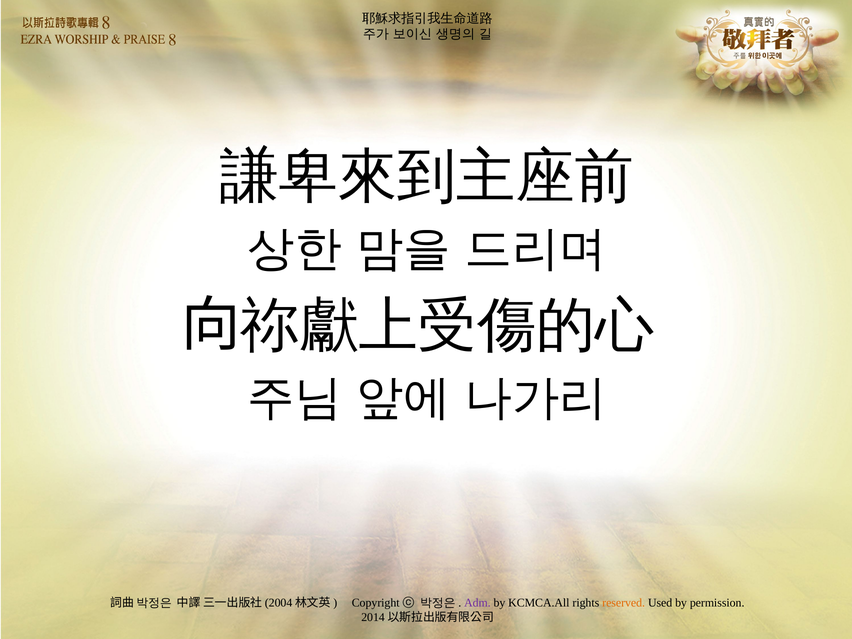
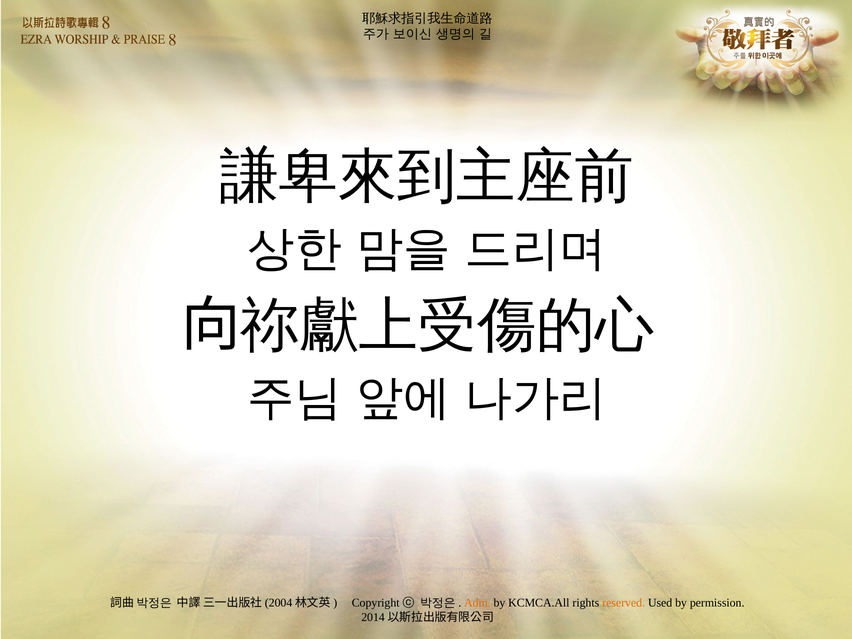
Adm colour: purple -> orange (477, 603)
